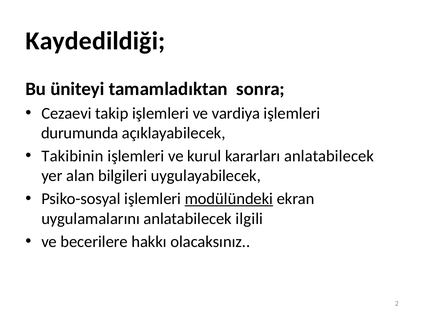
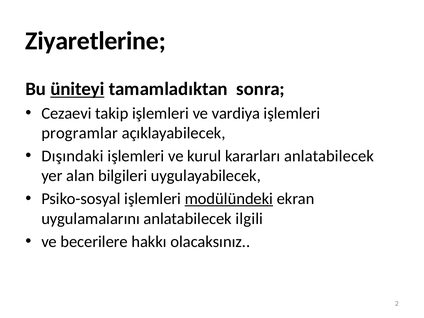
Kaydedildiği: Kaydedildiği -> Ziyaretlerine (96, 41)
üniteyi underline: none -> present (77, 89)
durumunda: durumunda -> programlar (80, 133)
Takibinin: Takibinin -> Dışındaki (73, 156)
